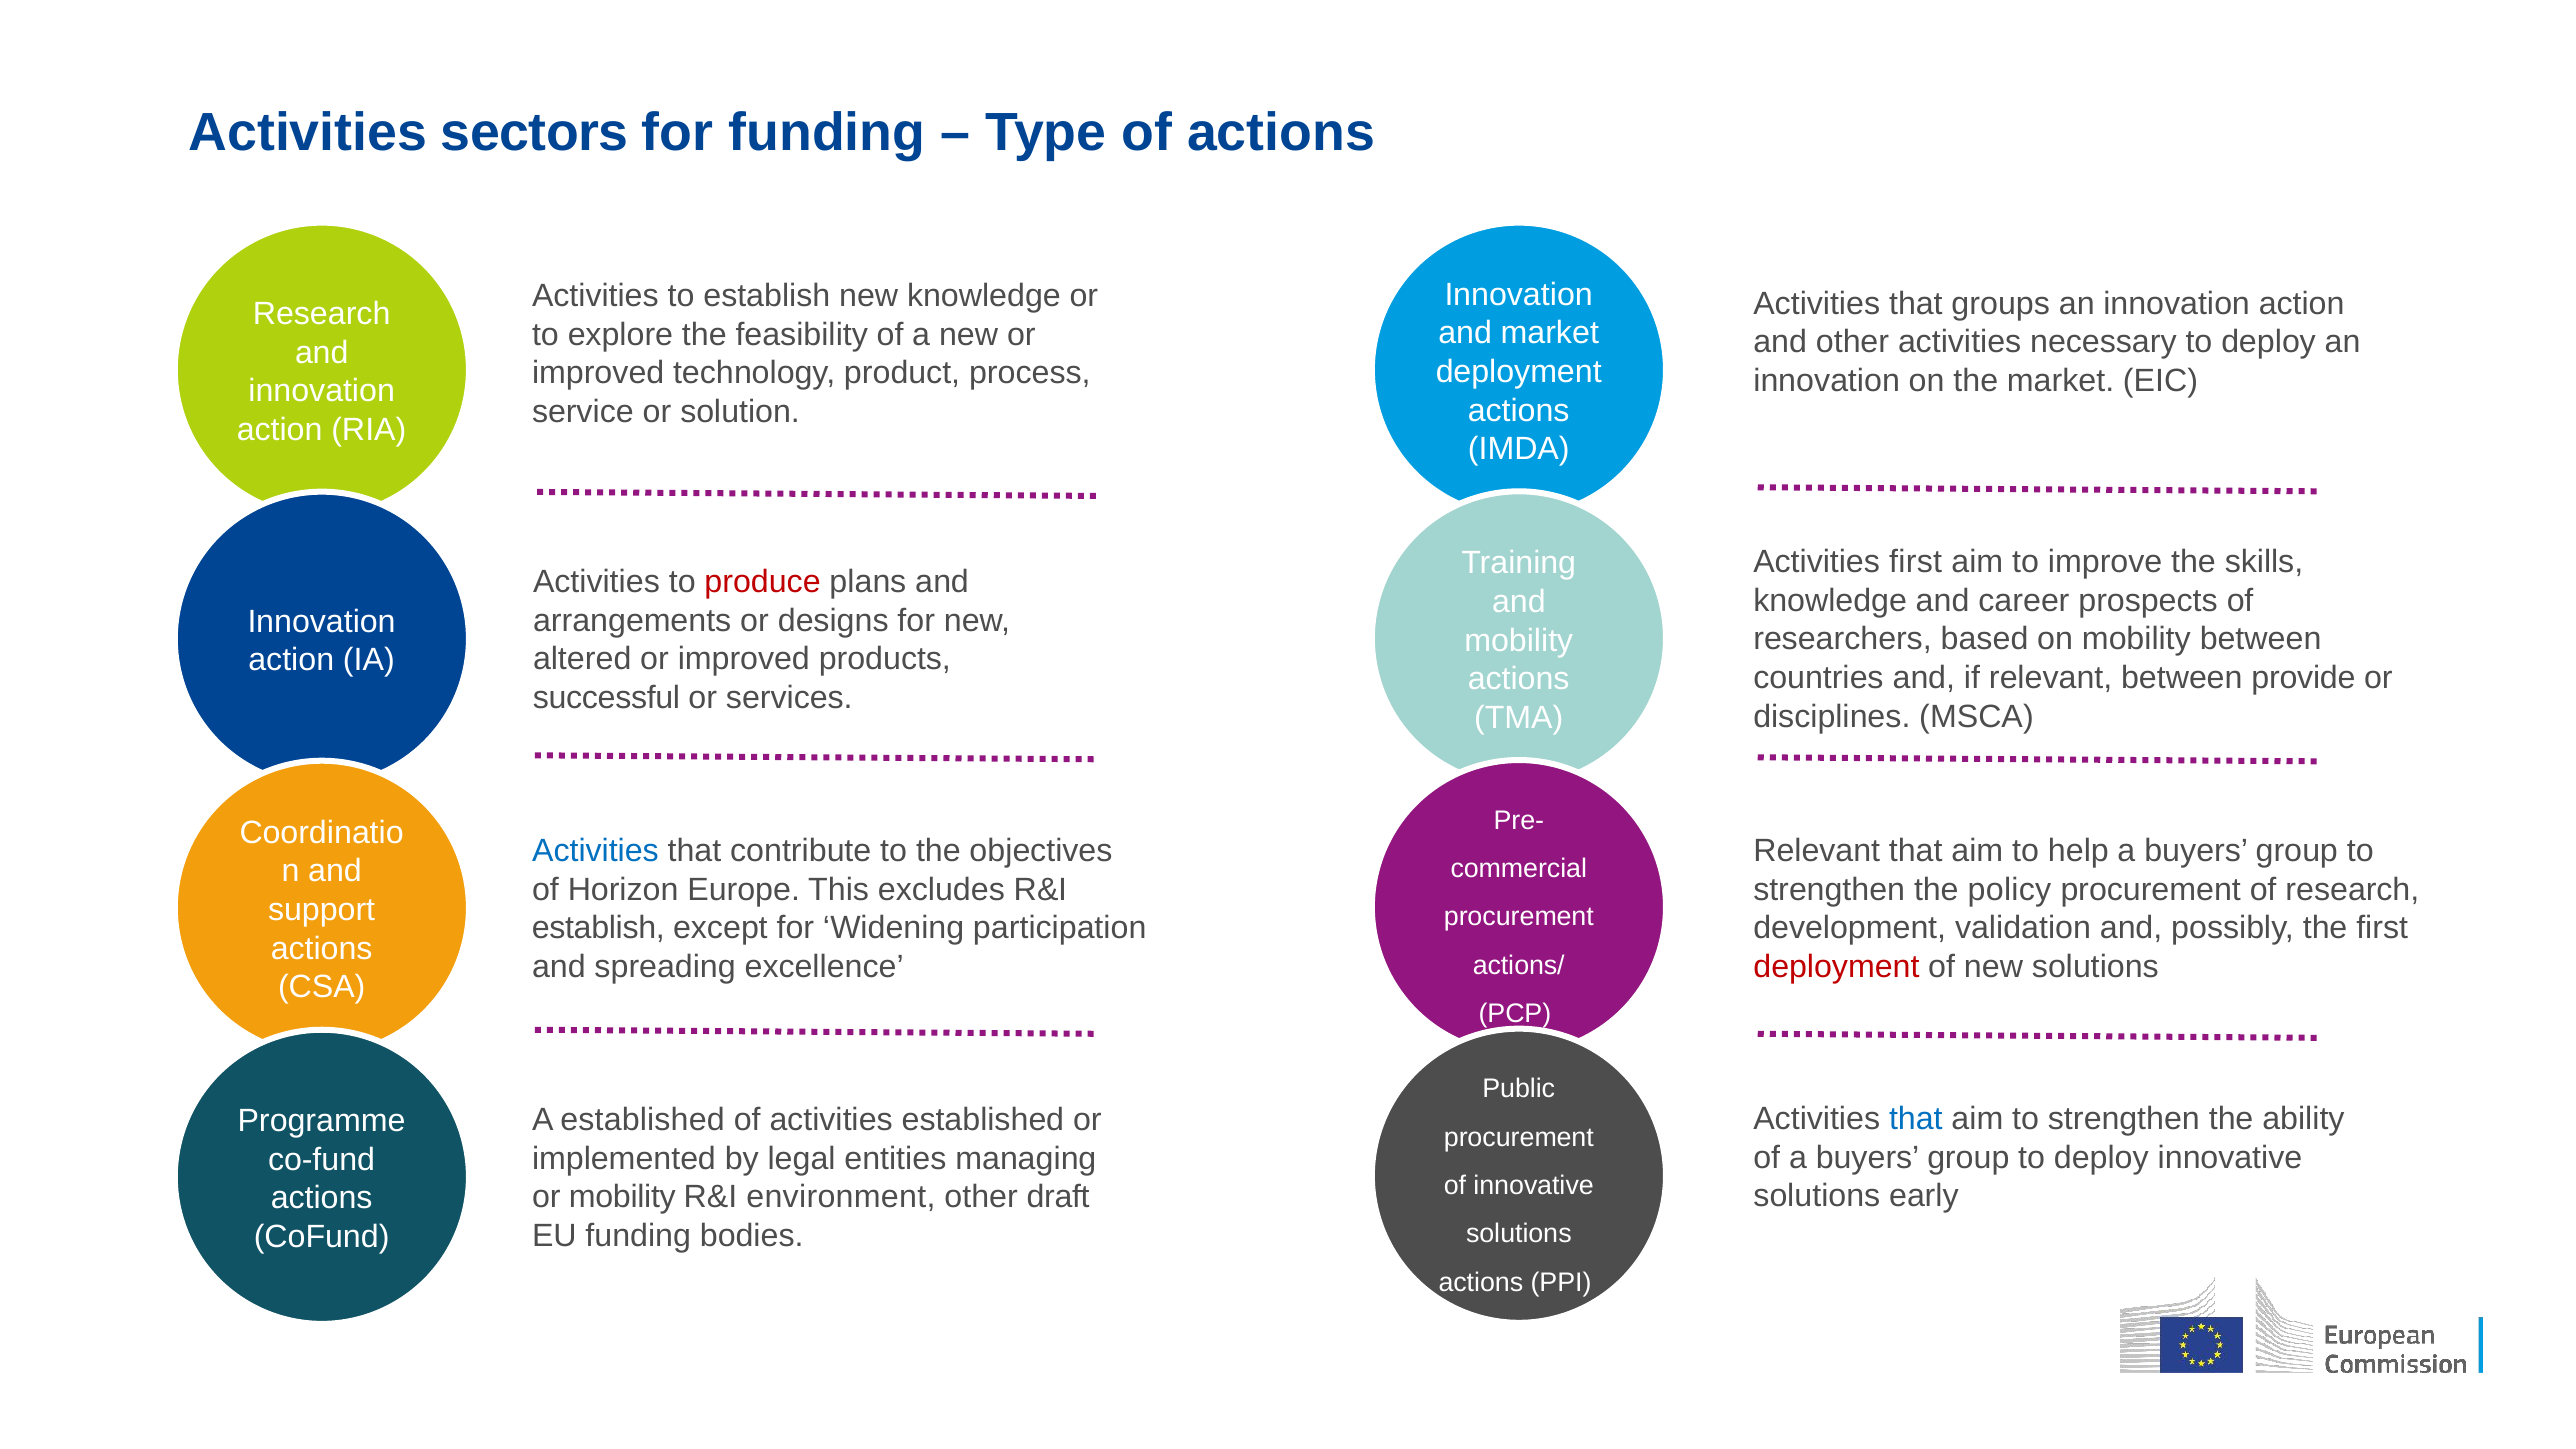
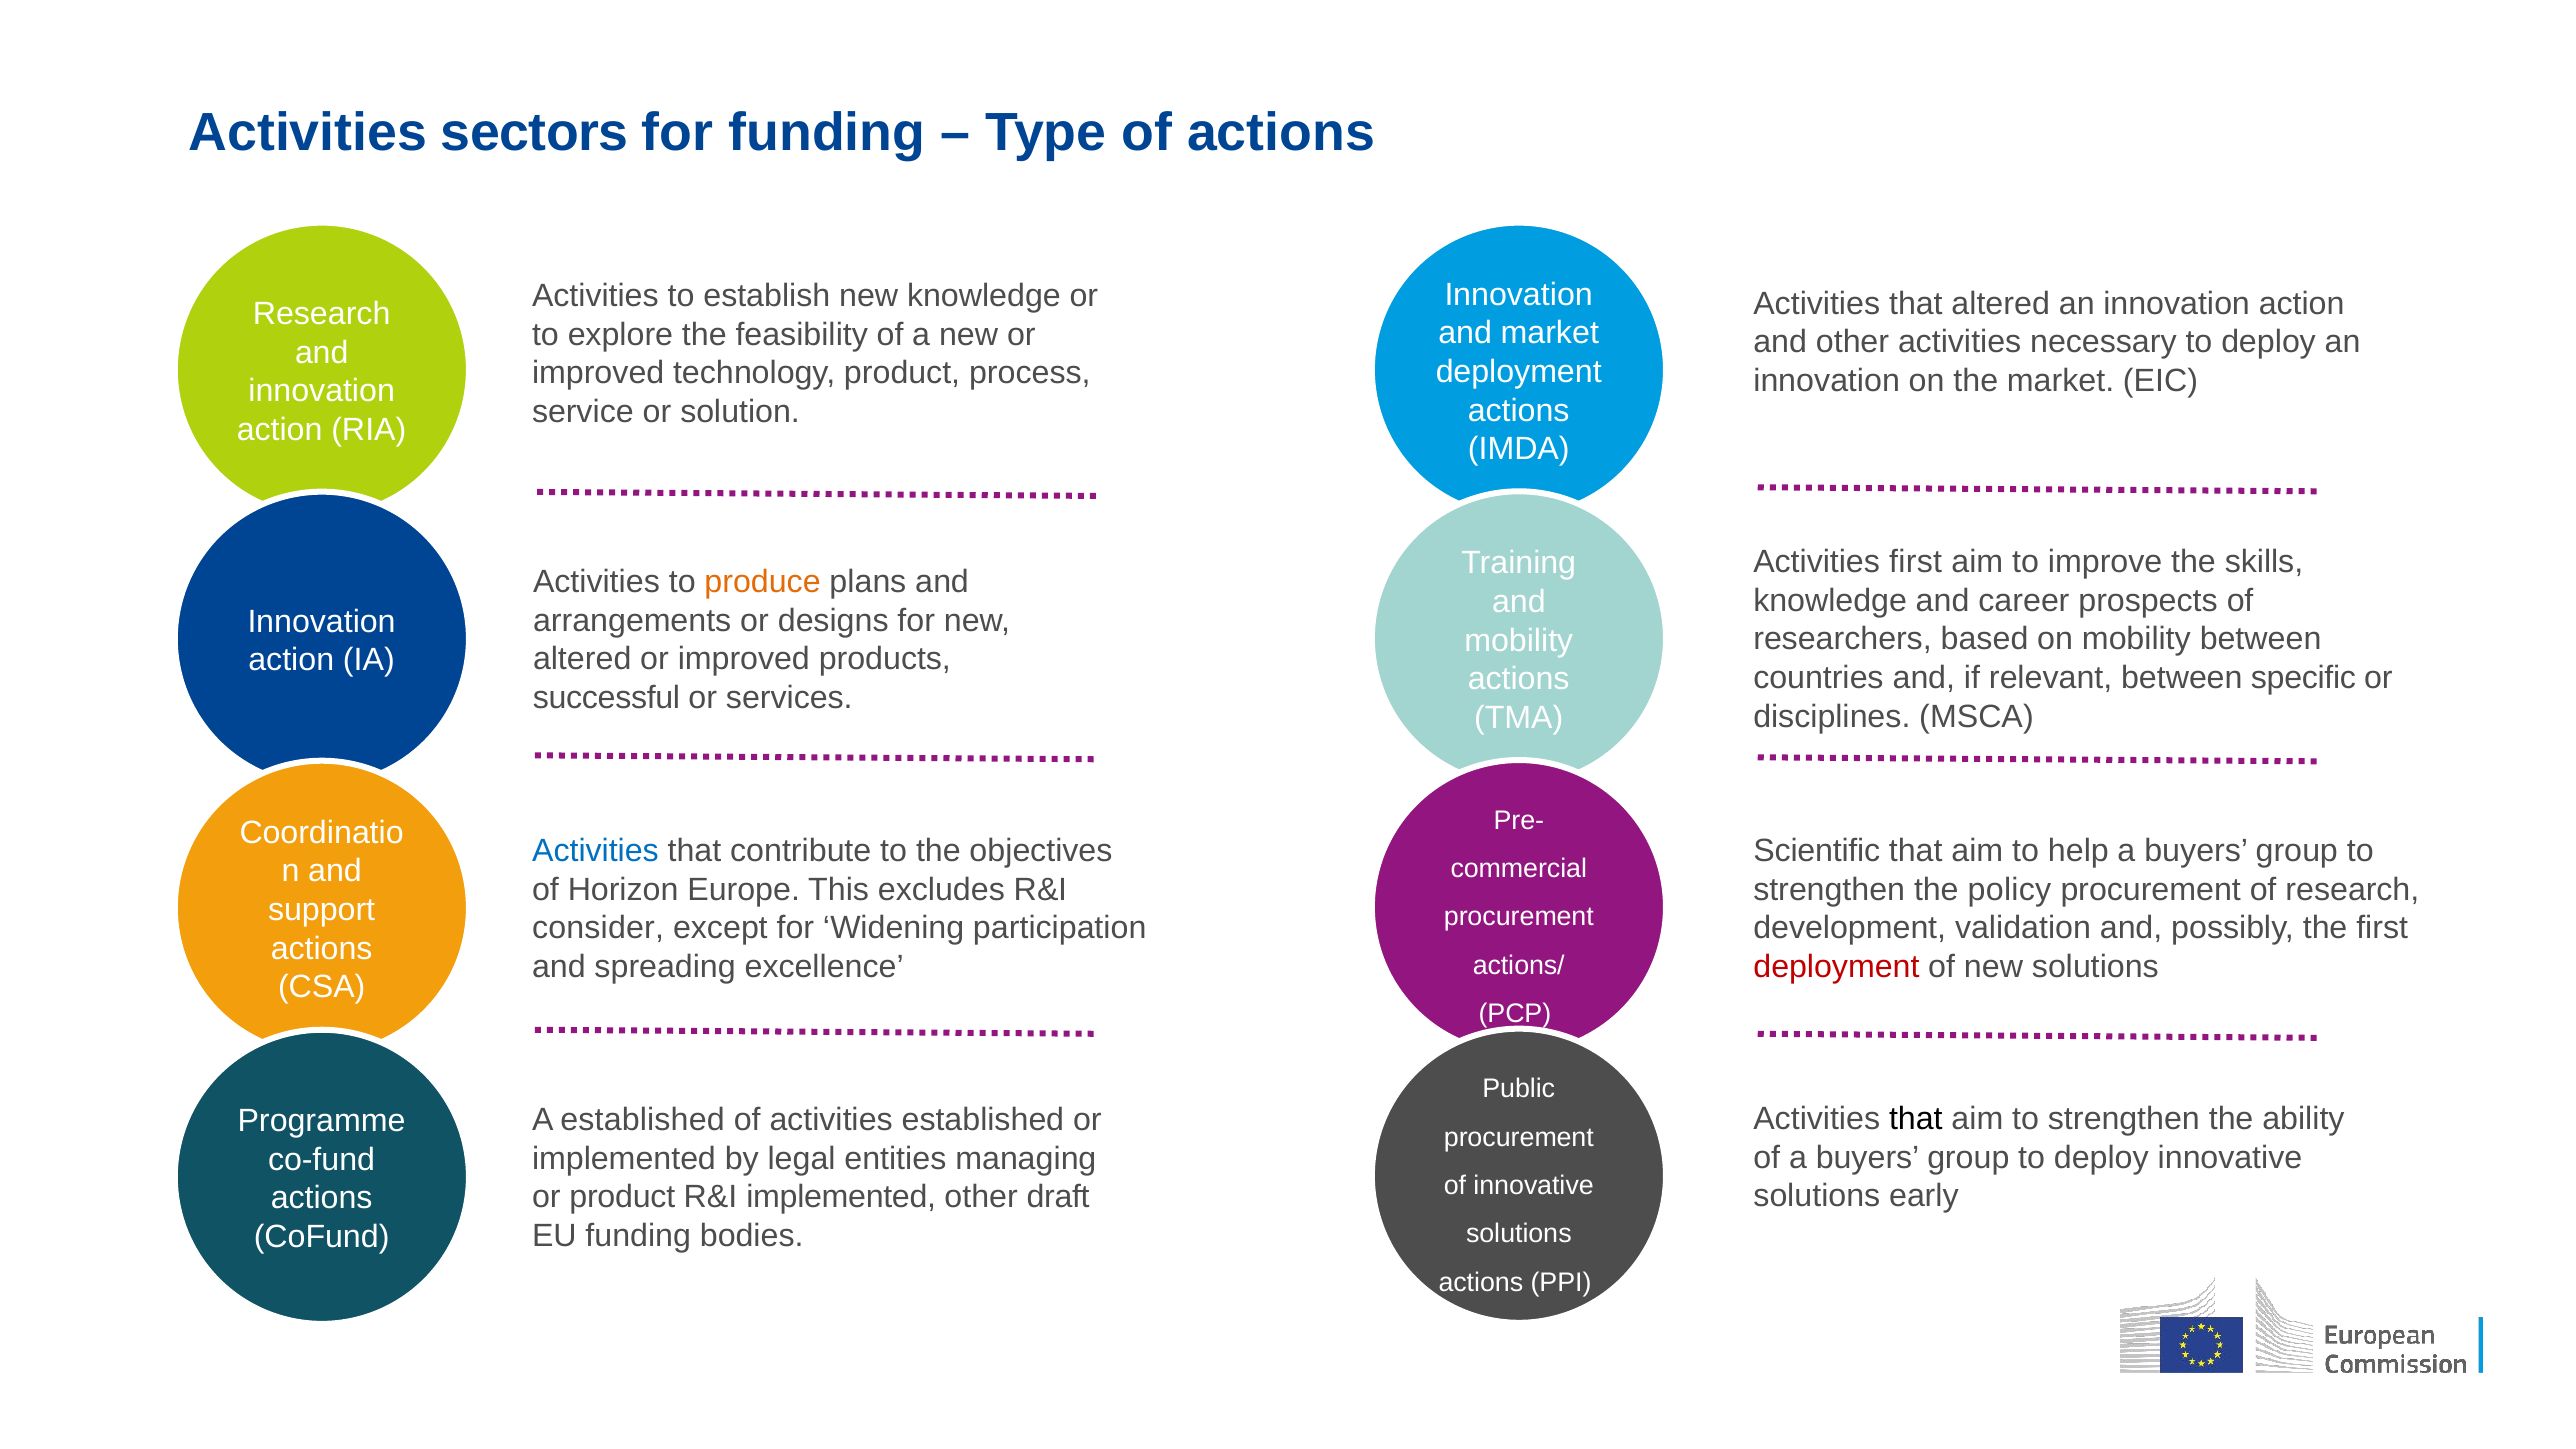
that groups: groups -> altered (2001, 304)
produce colour: red -> orange (763, 582)
provide: provide -> specific (2303, 678)
Relevant: Relevant -> Scientific (1817, 851)
establish: establish -> consider (598, 928)
that colour: blue -> black (1916, 1119)
or mobility: mobility -> product (622, 1197)
R&I environment: environment -> implemented (841, 1197)
